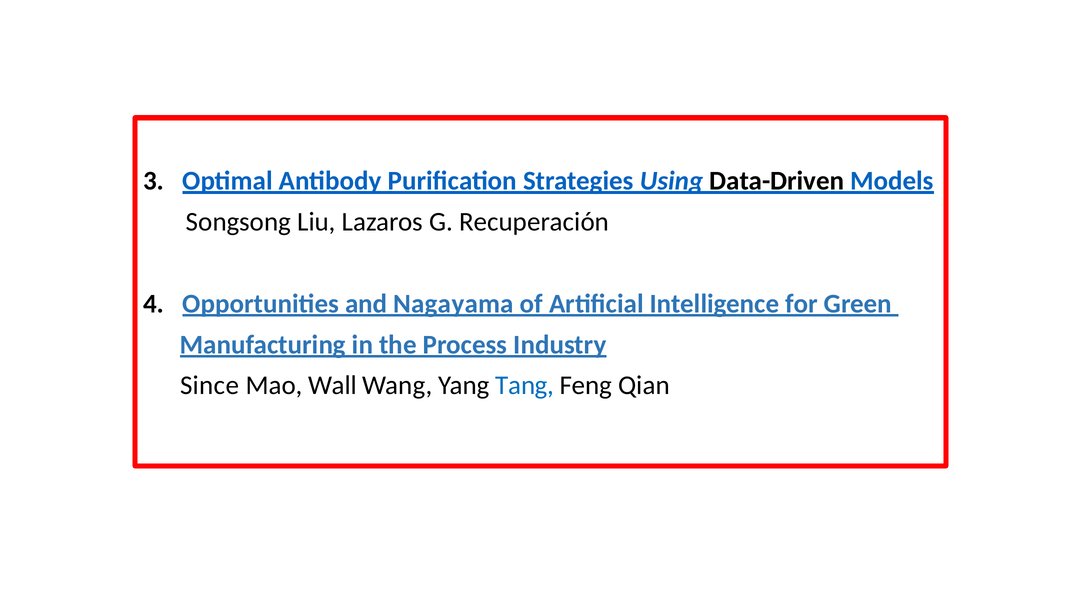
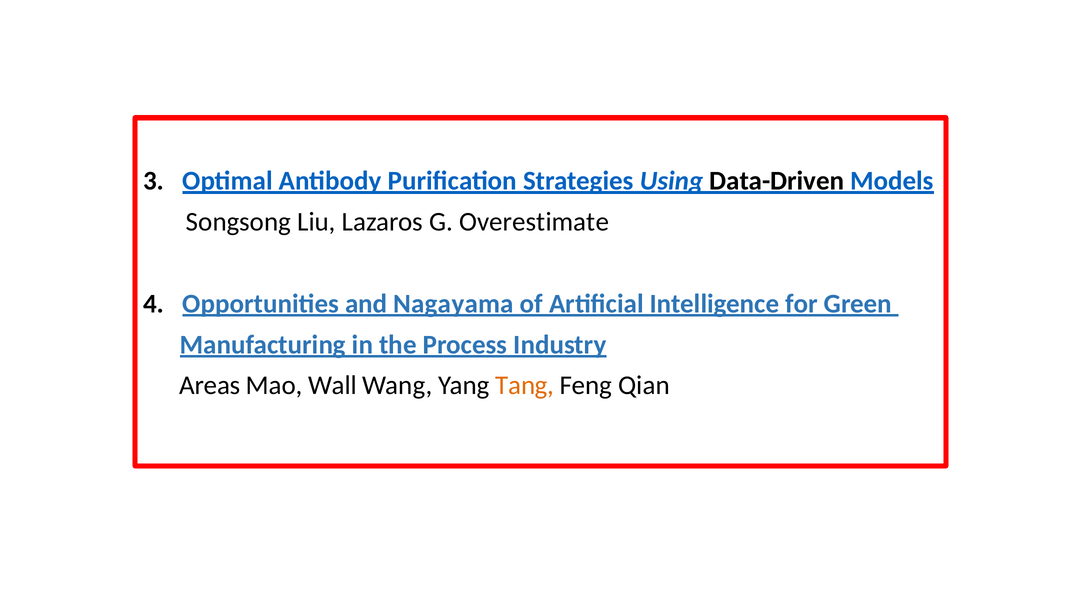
Recuperación: Recuperación -> Overestimate (534, 222)
Since: Since -> Areas (210, 386)
Tang colour: blue -> orange (525, 386)
